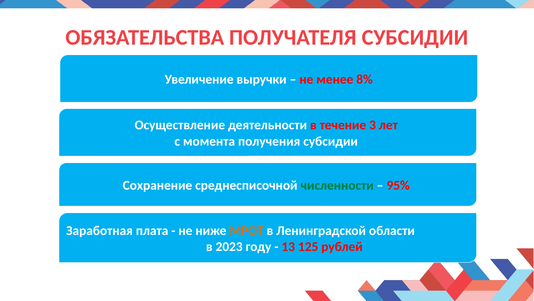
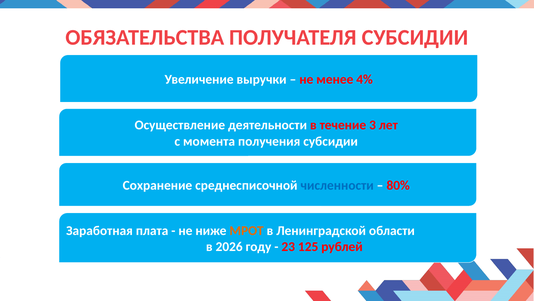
8%: 8% -> 4% (365, 79)
численности colour: green -> blue (337, 185)
95%: 95% -> 80% (398, 185)
2023: 2023 -> 2026 (229, 246)
13: 13 -> 23 (288, 246)
